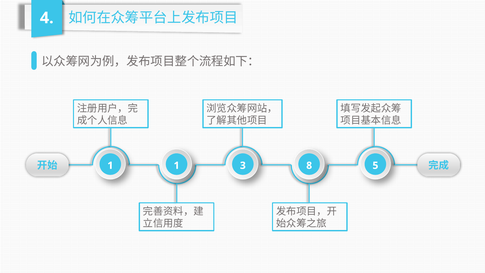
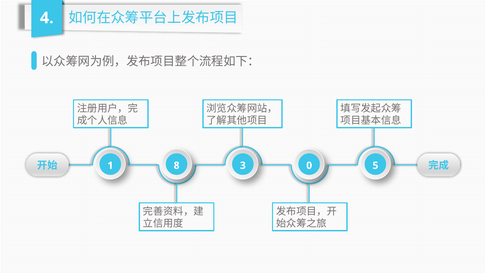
1 1: 1 -> 8 (177, 165)
8: 8 -> 0 (309, 165)
